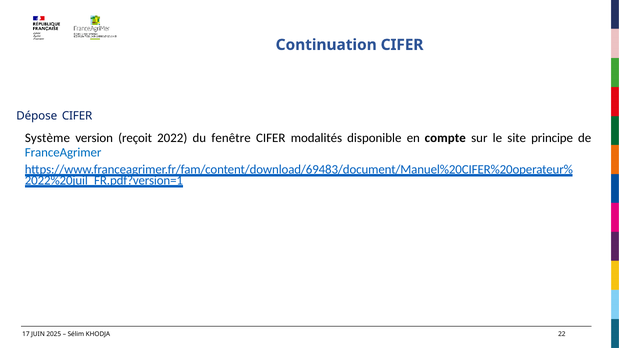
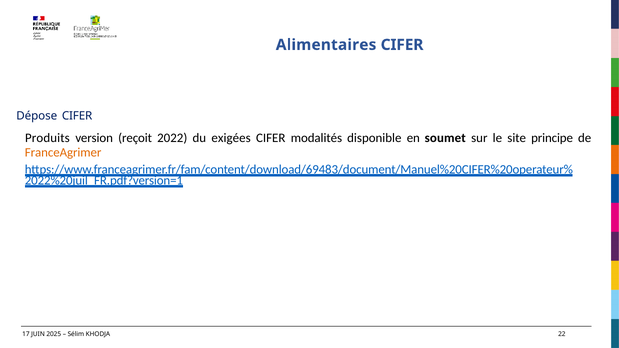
Continuation: Continuation -> Alimentaires (326, 45)
Système: Système -> Produits (47, 138)
fenêtre: fenêtre -> exigées (231, 138)
compte: compte -> soumet (445, 138)
FranceAgrimer colour: blue -> orange (63, 153)
